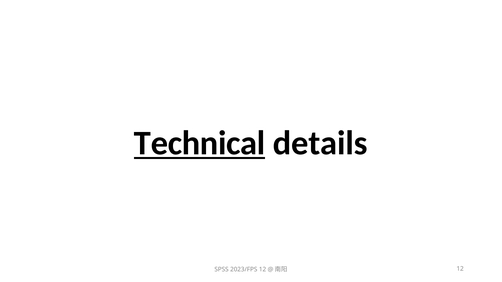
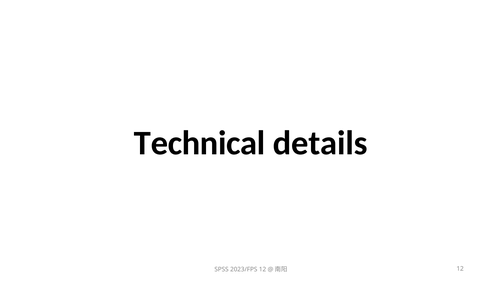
Technical underline: present -> none (200, 143)
